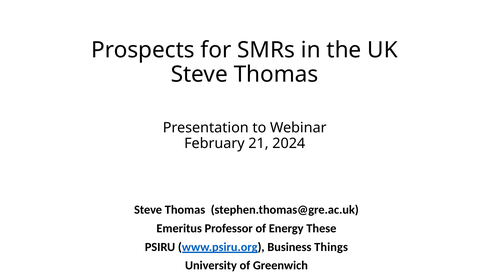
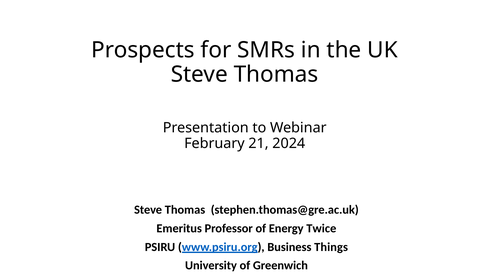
These: These -> Twice (321, 229)
